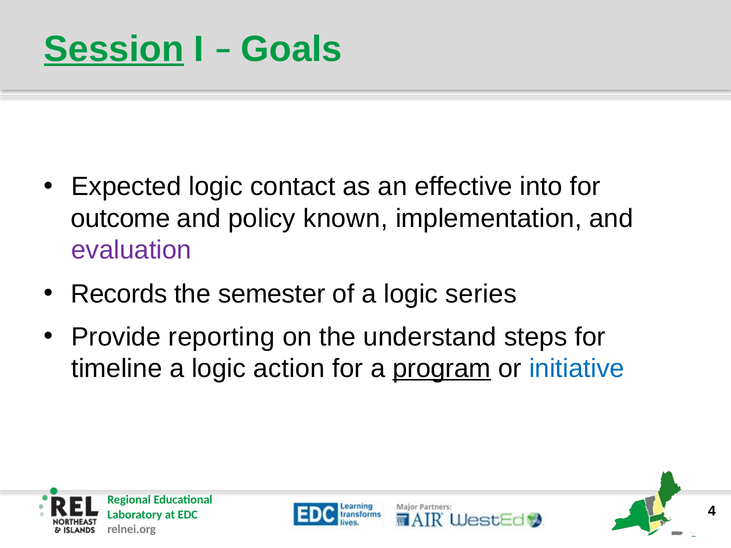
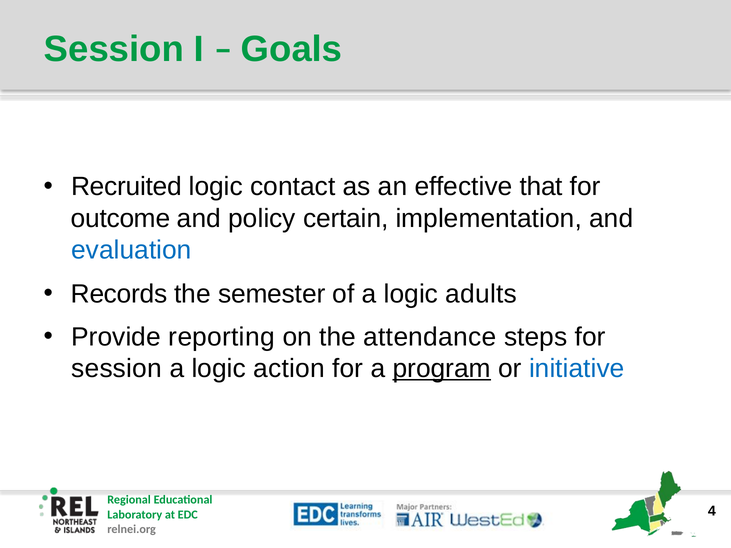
Session underline: present -> none (114, 49)
Expected: Expected -> Recruited (126, 187)
into: into -> that (541, 187)
known: known -> certain (346, 218)
evaluation colour: purple -> blue (131, 250)
series: series -> adults (481, 294)
understand: understand -> attendance (430, 337)
timeline: timeline -> session (117, 369)
